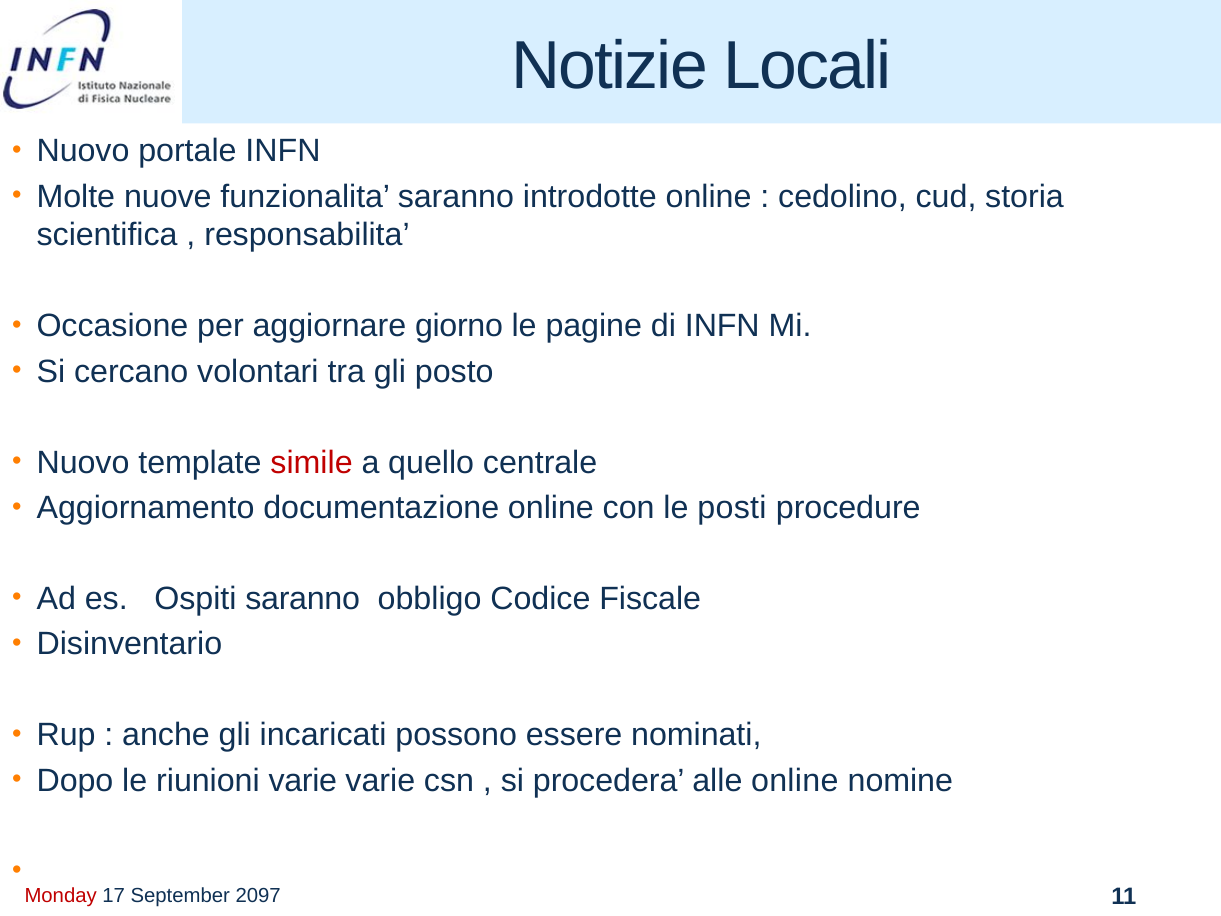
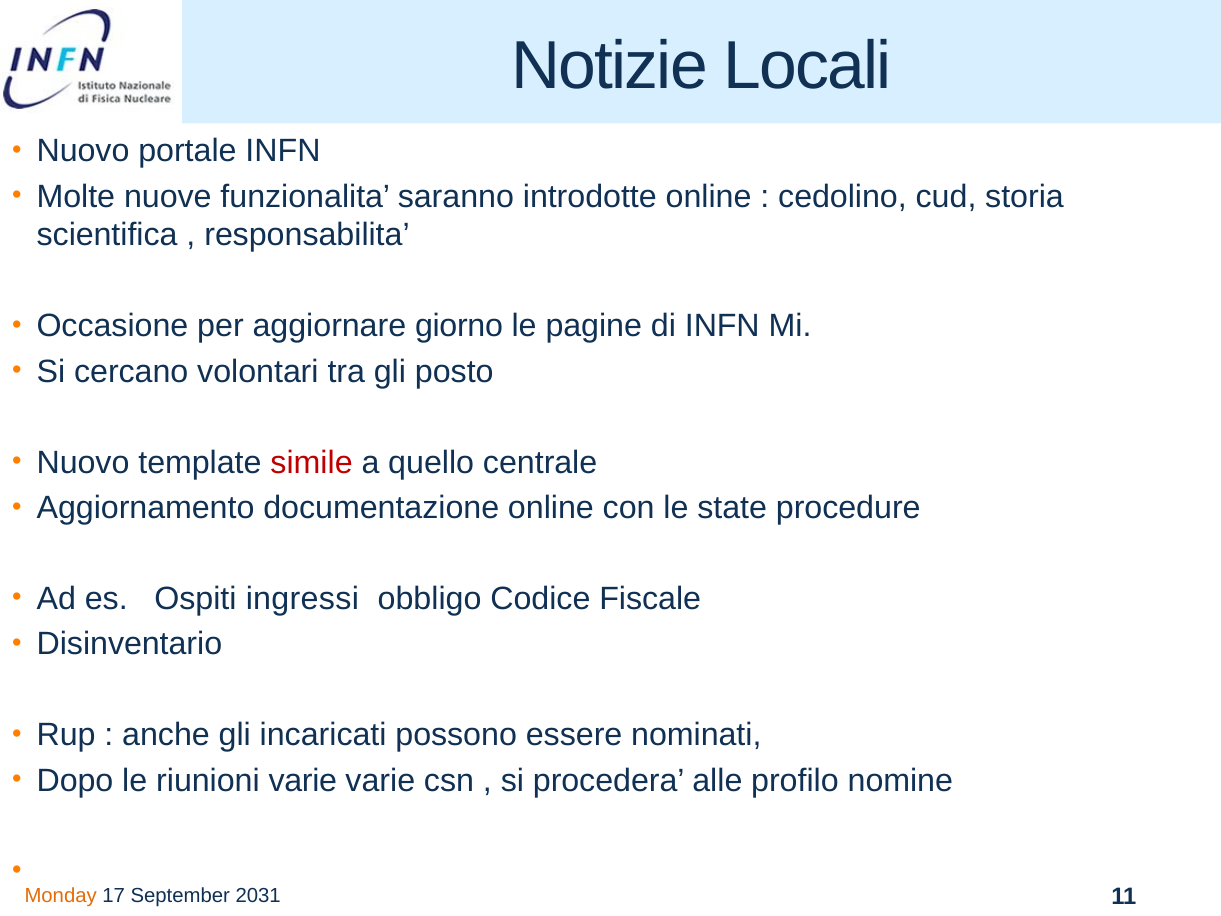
posti: posti -> state (732, 508)
Ospiti saranno: saranno -> ingressi (302, 599)
alle online: online -> profilo (795, 780)
Monday colour: red -> orange (61, 895)
2097: 2097 -> 2031 (258, 895)
